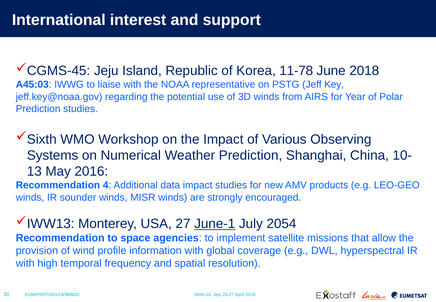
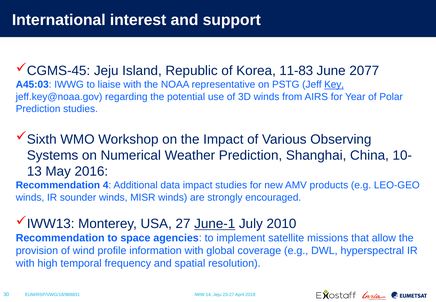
11-78: 11-78 -> 11-83 (296, 71)
June 2018: 2018 -> 2077 (364, 71)
Key underline: none -> present (334, 85)
2054: 2054 -> 2010 (281, 224)
